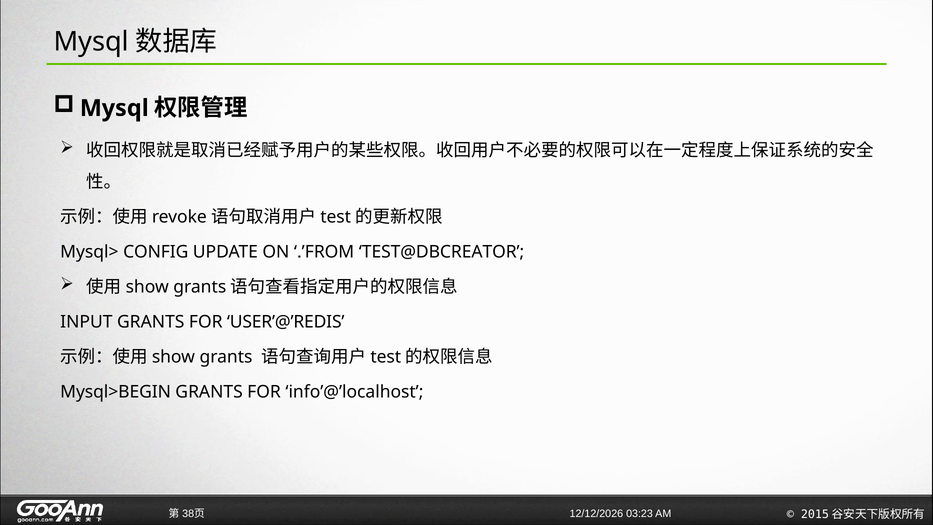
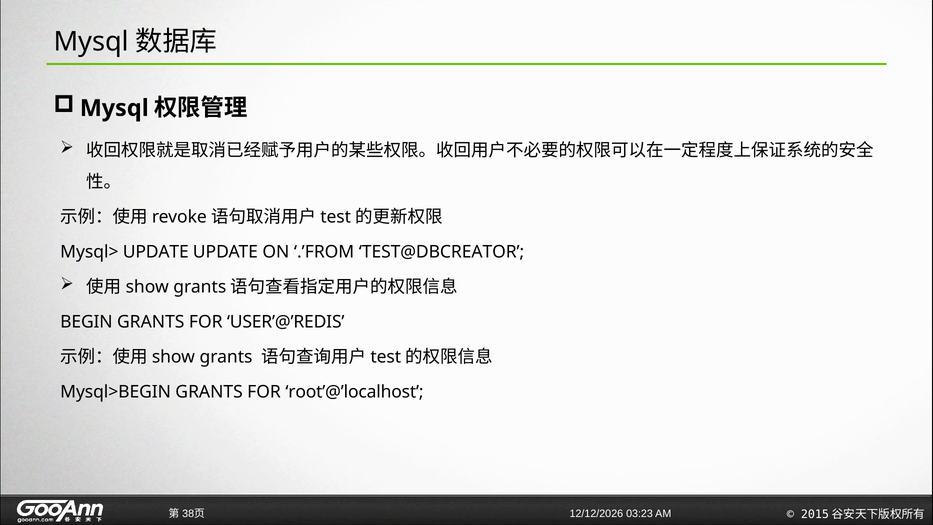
Mysql> CONFIG: CONFIG -> UPDATE (156, 252)
INPUT: INPUT -> BEGIN (86, 322)
info’@’localhost: info’@’localhost -> root’@’localhost (355, 392)
